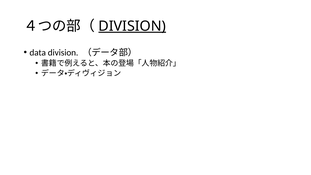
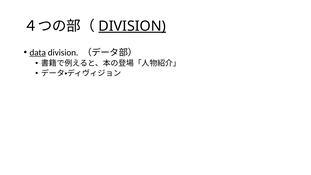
data underline: none -> present (38, 53)
